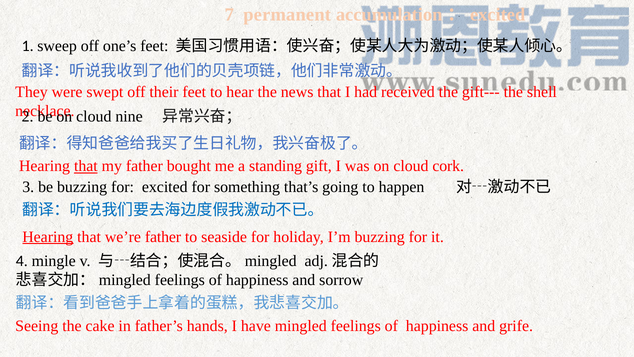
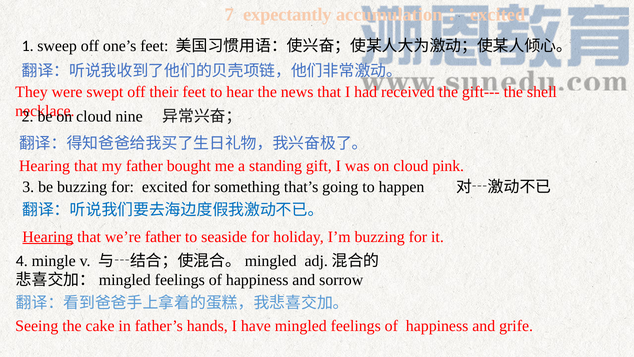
permanent: permanent -> expectantly (287, 15)
that underline: present -> none (86, 166)
cork: cork -> pink (448, 166)
